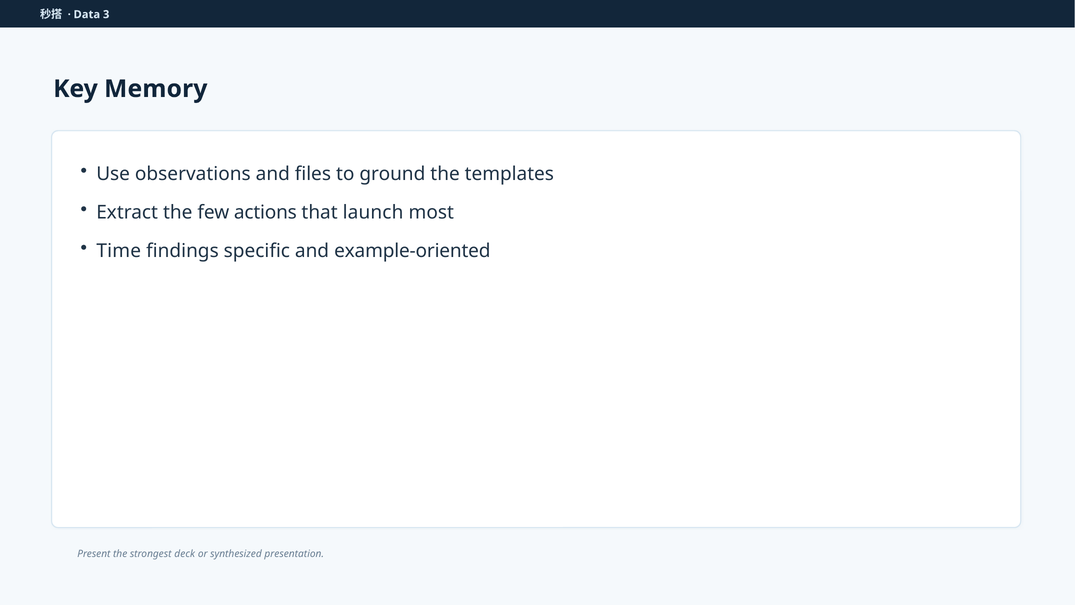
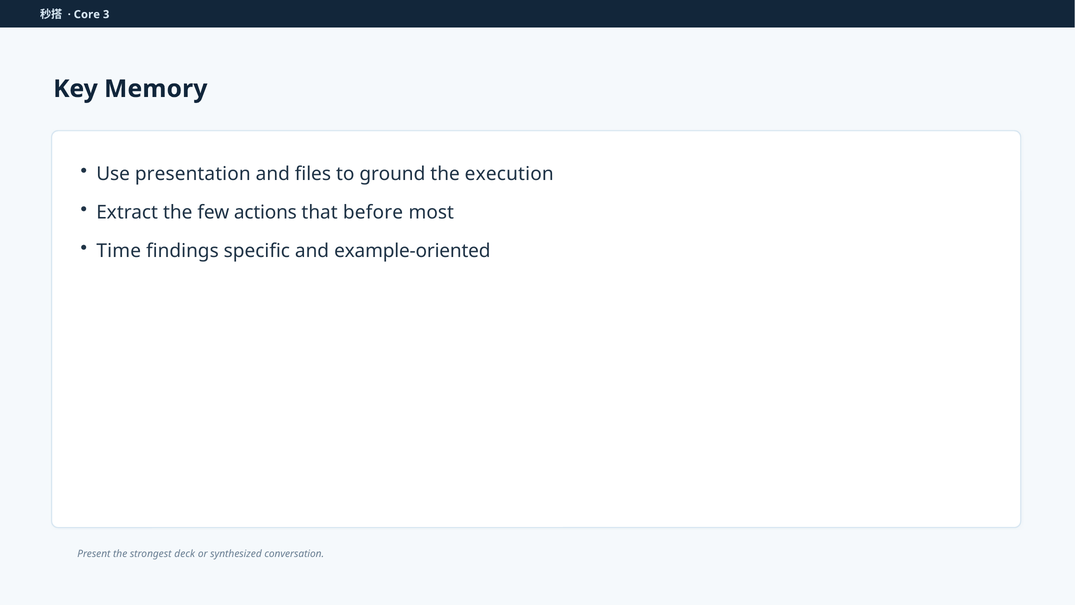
Data: Data -> Core (87, 14)
observations: observations -> presentation (193, 174)
templates: templates -> execution (509, 174)
launch: launch -> before (373, 213)
presentation: presentation -> conversation (294, 554)
